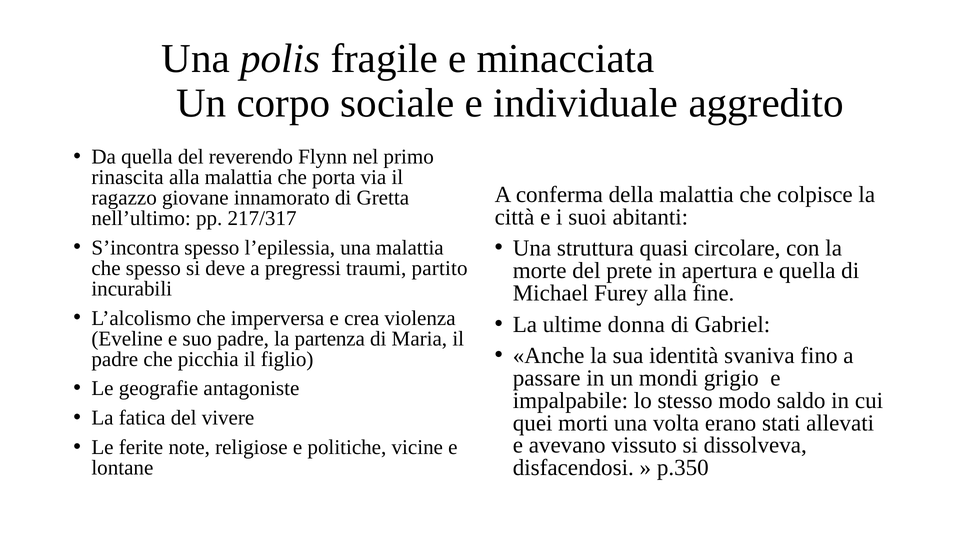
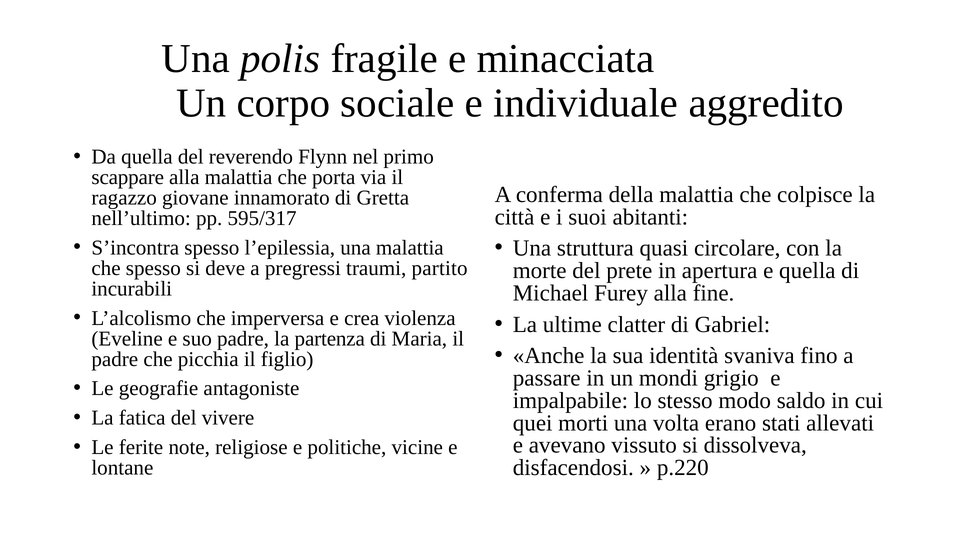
rinascita: rinascita -> scappare (128, 178)
217/317: 217/317 -> 595/317 (262, 219)
donna: donna -> clatter (636, 325)
p.350: p.350 -> p.220 (683, 468)
